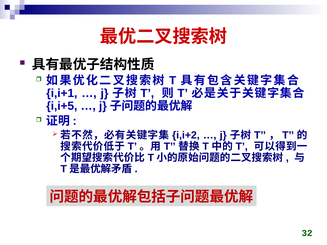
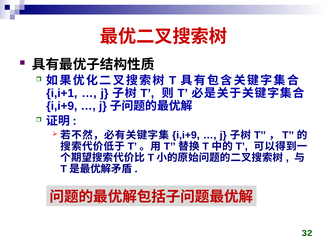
i,i+5: i,i+5 -> i,i+9 (62, 106)
i,i+2: i,i+2 -> i,i+9 (186, 135)
